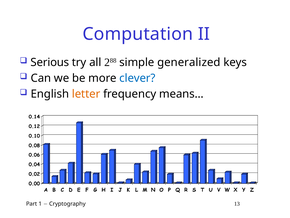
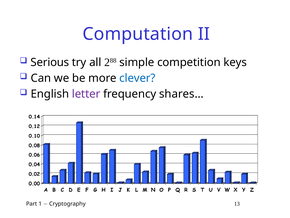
generalized: generalized -> competition (189, 62)
letter colour: orange -> purple (86, 94)
means…: means… -> shares… (181, 94)
